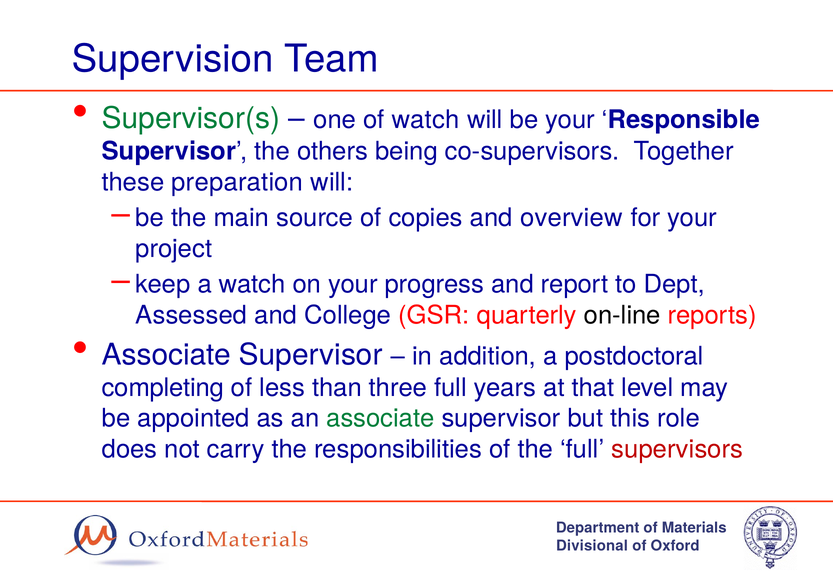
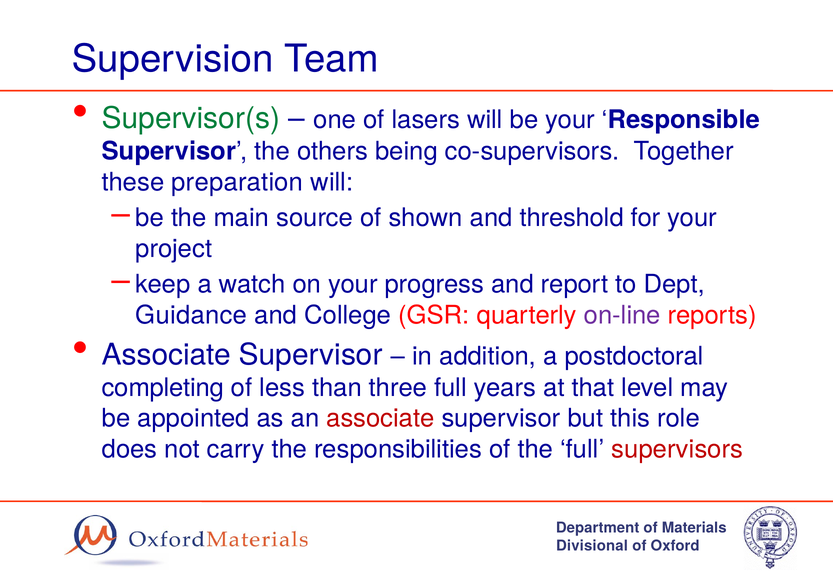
of watch: watch -> lasers (426, 120)
copies: copies -> shown (426, 218)
overview: overview -> threshold (572, 218)
Assessed: Assessed -> Guidance (191, 316)
on-line colour: black -> purple (622, 316)
associate colour: green -> red (380, 419)
